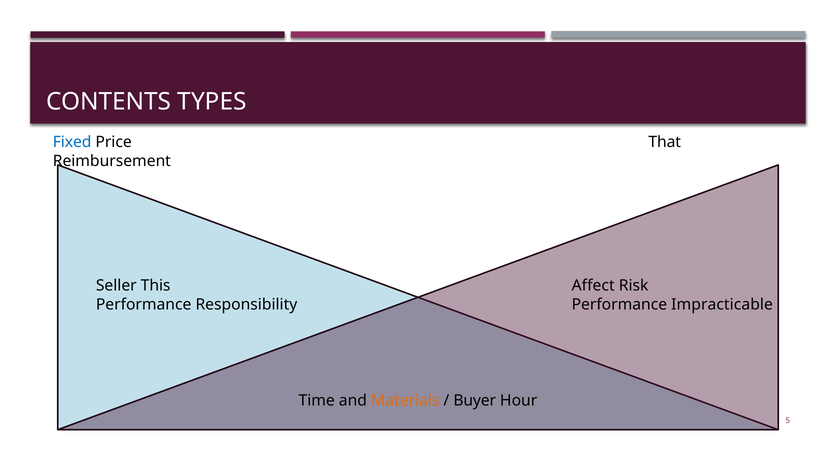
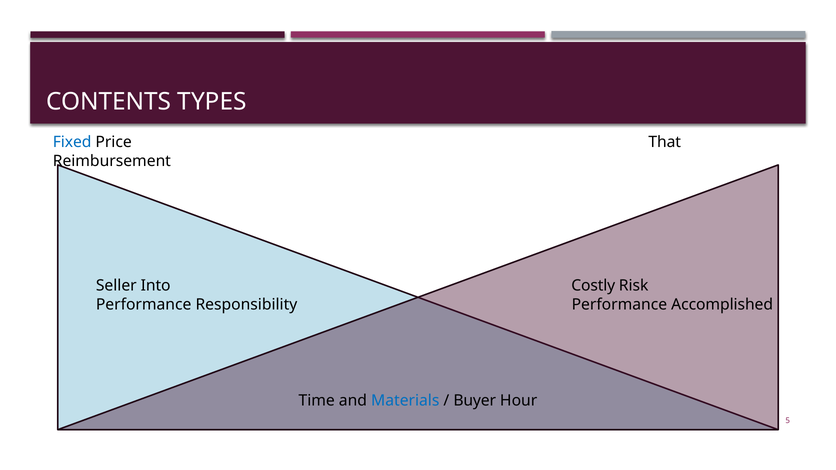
This: This -> Into (156, 286)
Affect: Affect -> Costly (593, 286)
Impracticable: Impracticable -> Accomplished (722, 304)
Materials colour: orange -> blue (405, 401)
